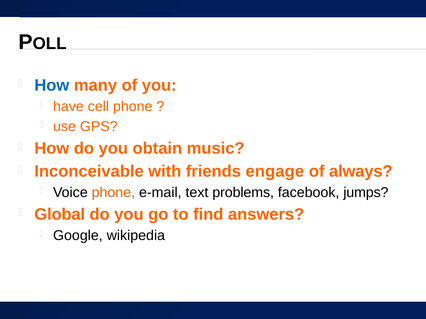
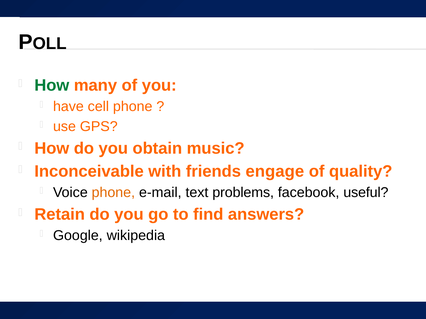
How colour: blue -> green (52, 86)
always: always -> quality (361, 172)
jumps: jumps -> useful (366, 193)
Global: Global -> Retain (60, 215)
